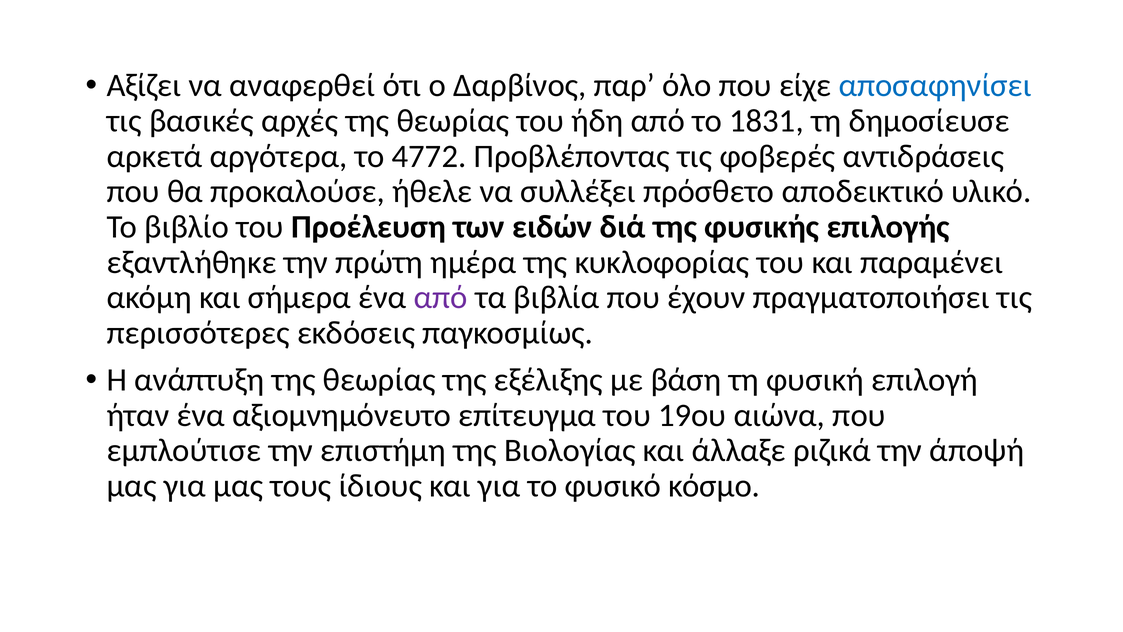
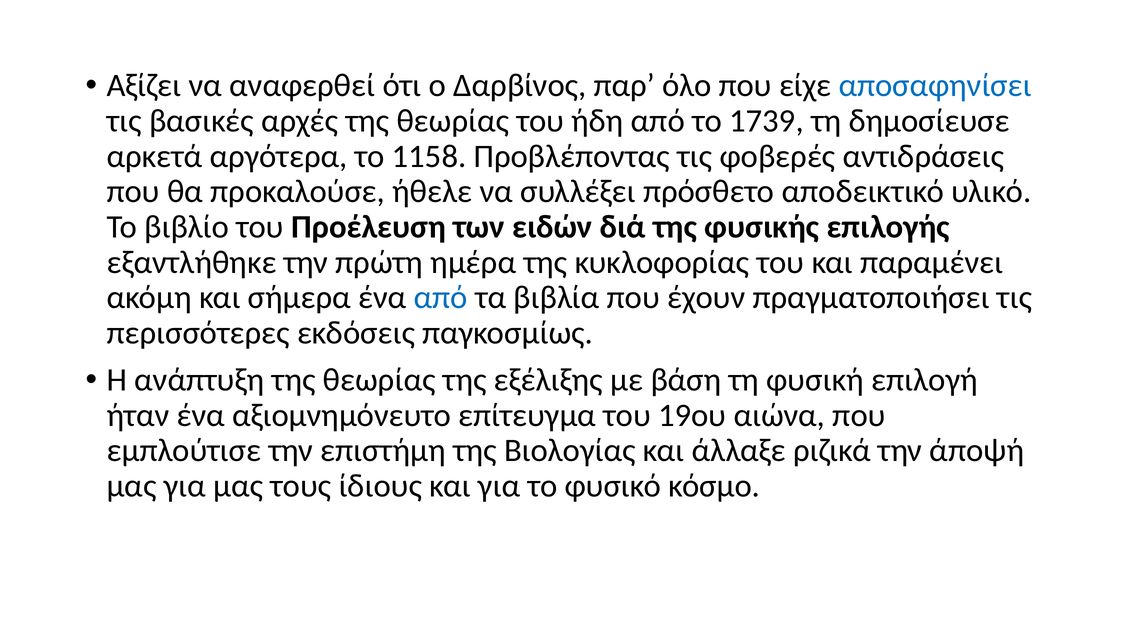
1831: 1831 -> 1739 (766, 121)
4772: 4772 -> 1158 (429, 156)
από colour: purple -> blue (441, 297)
